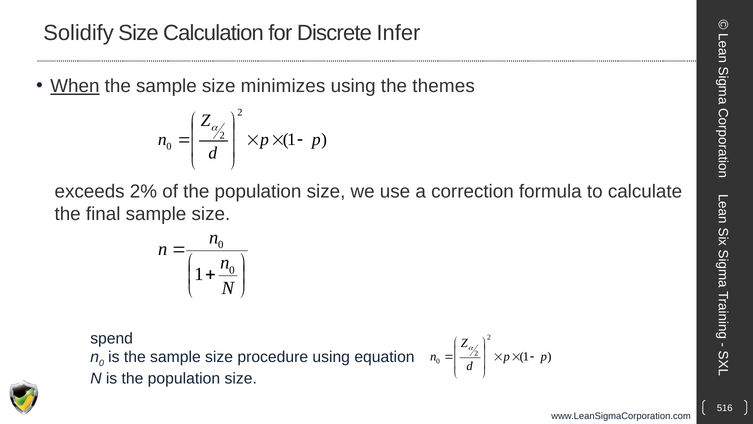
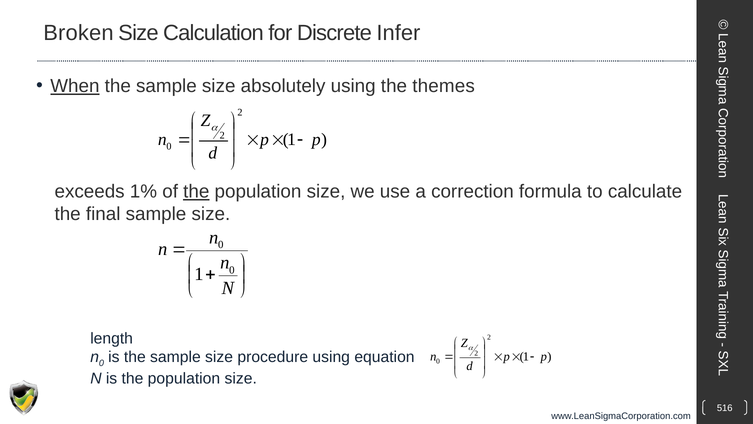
Solidify: Solidify -> Broken (78, 33)
minimizes: minimizes -> absolutely (283, 86)
2%: 2% -> 1% (143, 191)
the underline: none -> present (196, 191)
spend: spend -> length (112, 338)
